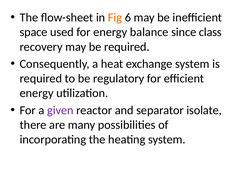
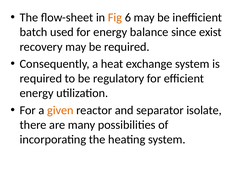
space: space -> batch (34, 32)
class: class -> exist (210, 32)
given colour: purple -> orange (60, 110)
